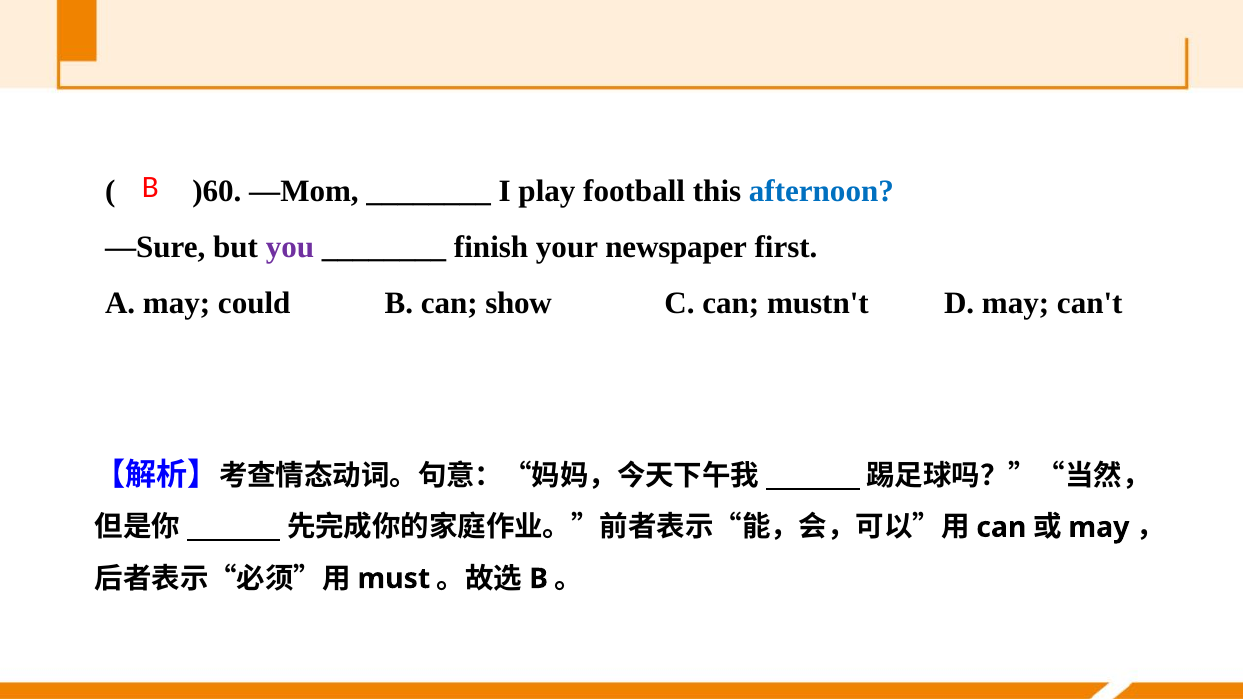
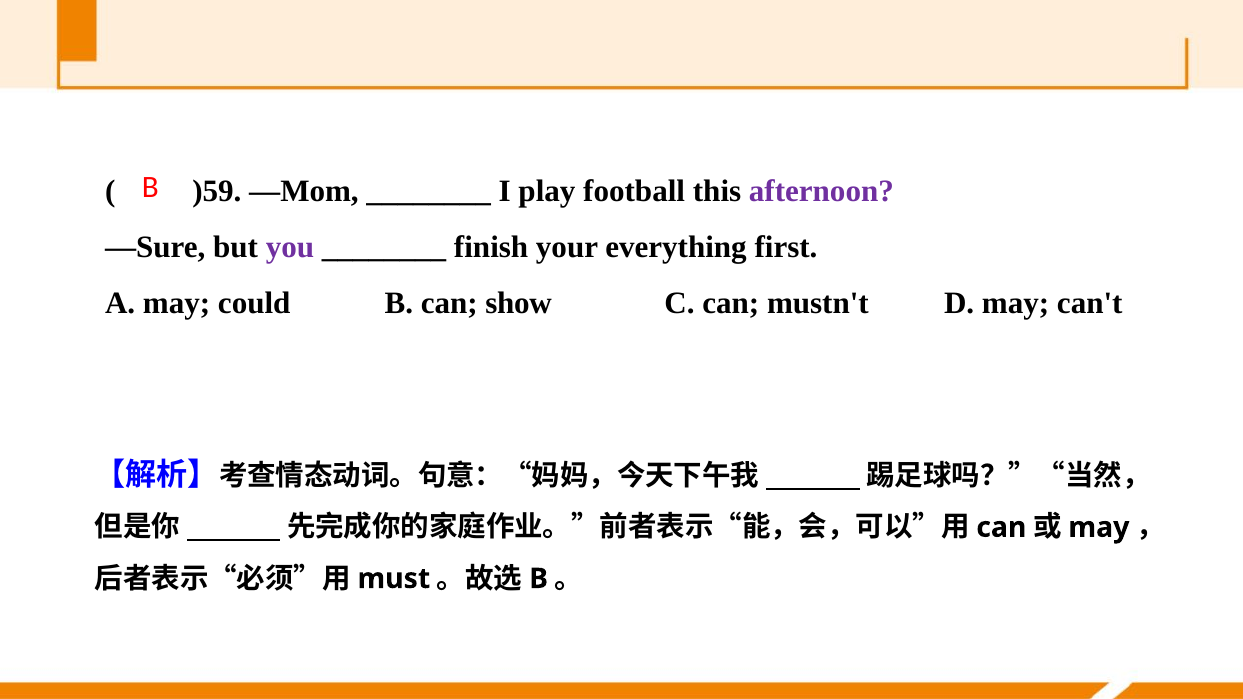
)60: )60 -> )59 (217, 191)
afternoon colour: blue -> purple (821, 191)
newspaper: newspaper -> everything (676, 247)
